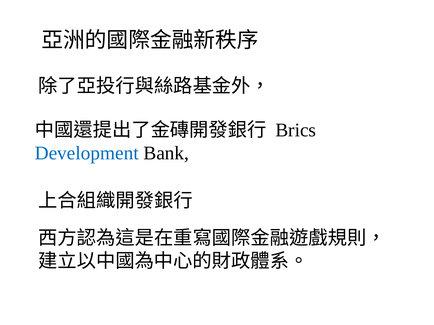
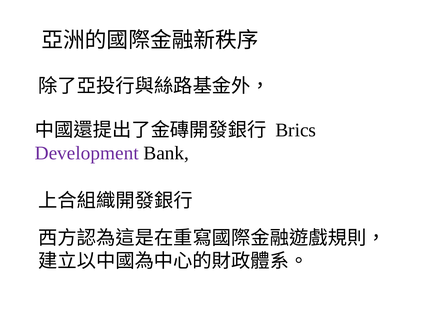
Development colour: blue -> purple (87, 153)
